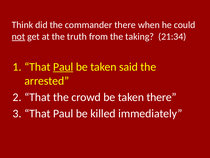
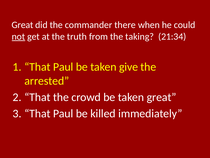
Think: Think -> Great (22, 25)
Paul underline: present -> none (63, 67)
said: said -> give (129, 67)
taken there: there -> great (161, 97)
